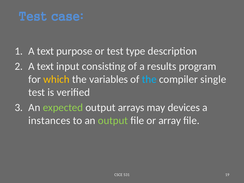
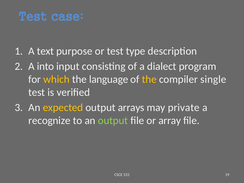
text: text -> into (45, 66)
results: results -> dialect (162, 66)
variables: variables -> language (109, 79)
the colour: light blue -> yellow (149, 79)
expected colour: light green -> yellow (63, 108)
devices: devices -> private (184, 108)
instances: instances -> recognize (49, 121)
